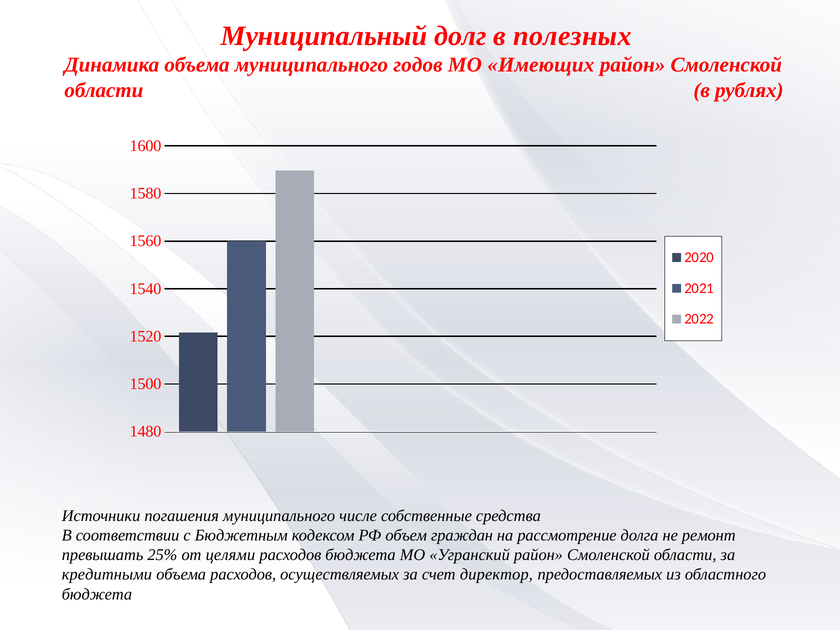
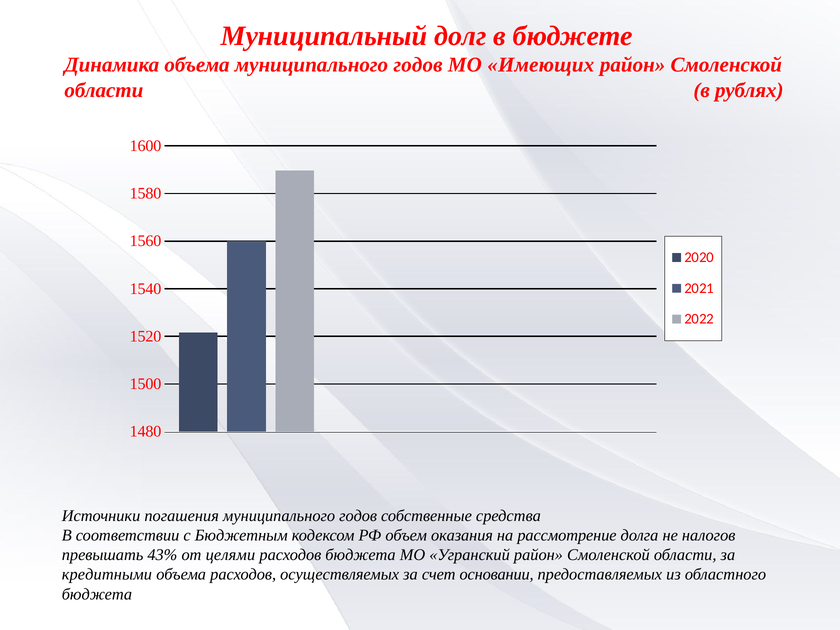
полезных: полезных -> бюджете (573, 36)
погашения муниципального числе: числе -> годов (358, 516)
граждан: граждан -> оказания (462, 535)
ремонт: ремонт -> налогов (709, 535)
25%: 25% -> 43% (162, 555)
директор: директор -> основании (497, 575)
